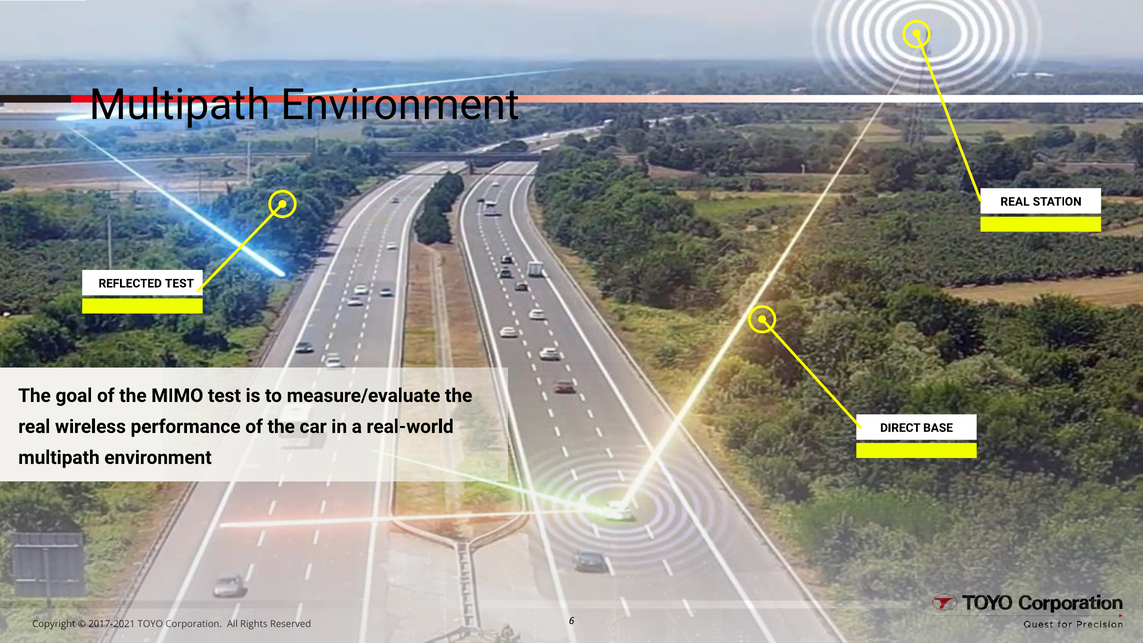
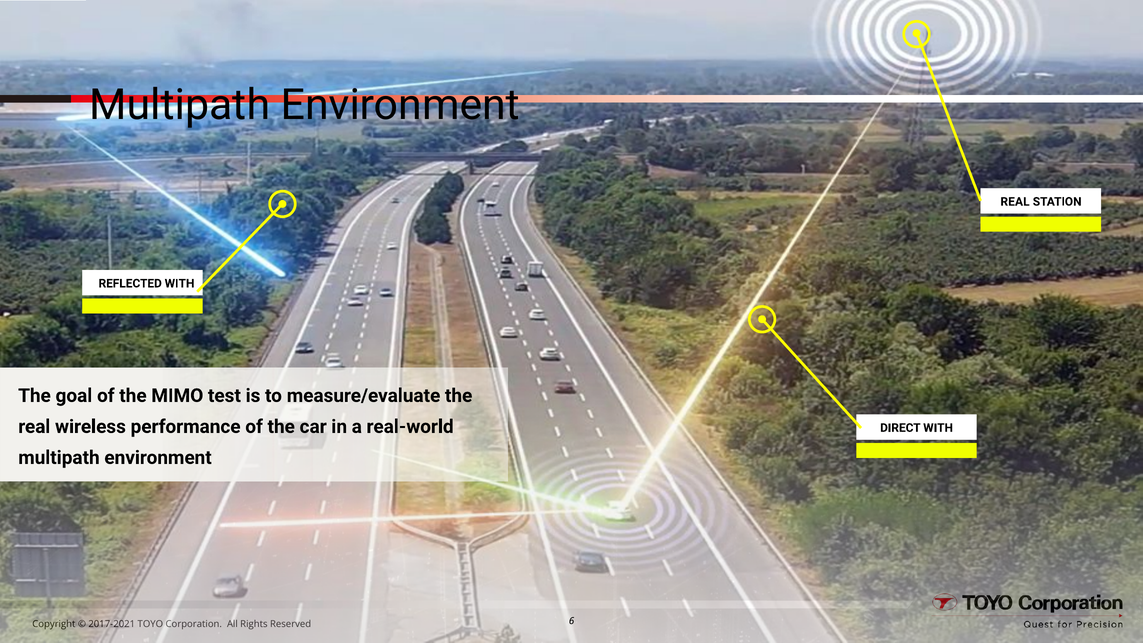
REFLECTED TEST: TEST -> WITH (180, 283)
DIRECT BASE: BASE -> WITH (938, 428)
